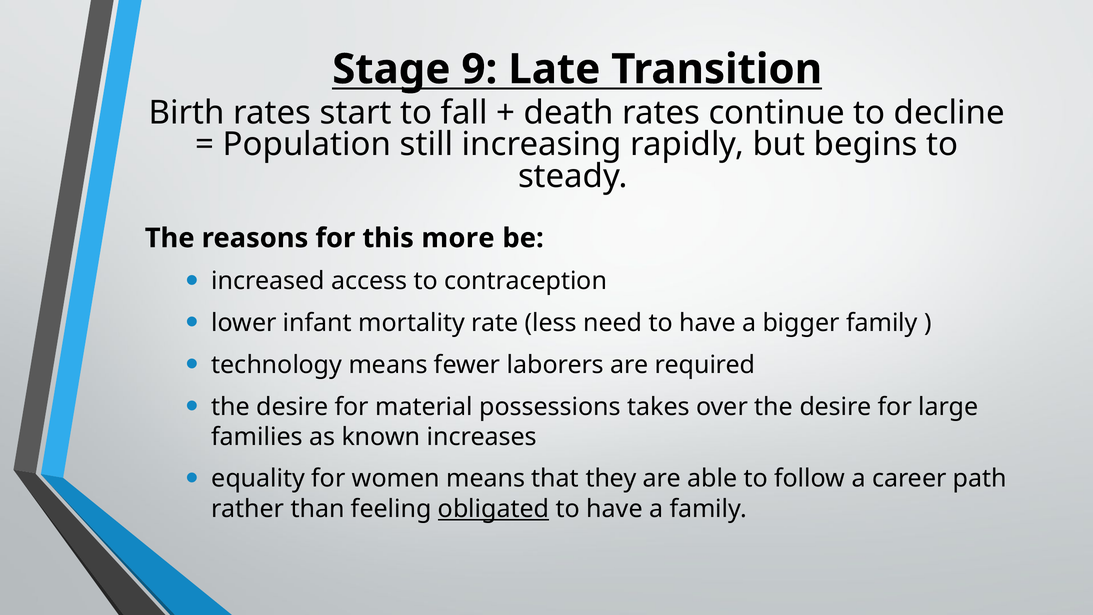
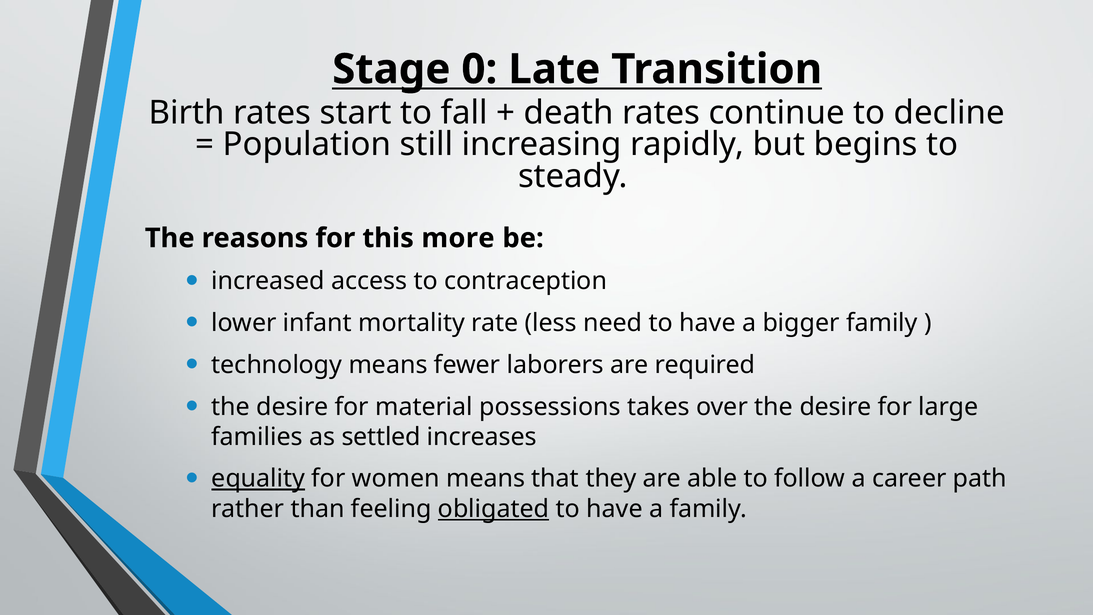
9: 9 -> 0 (479, 69)
known: known -> settled (381, 437)
equality underline: none -> present (258, 479)
